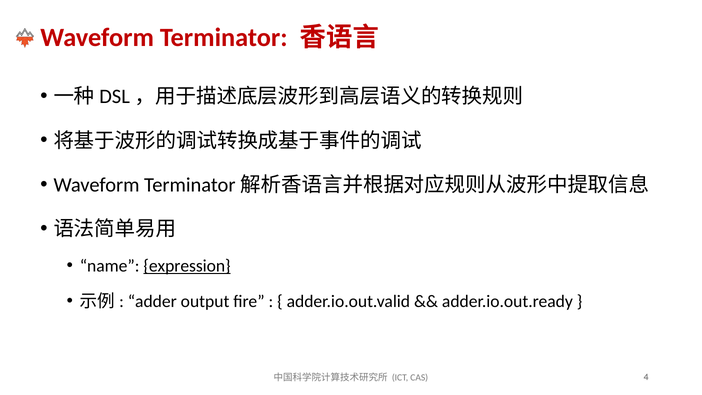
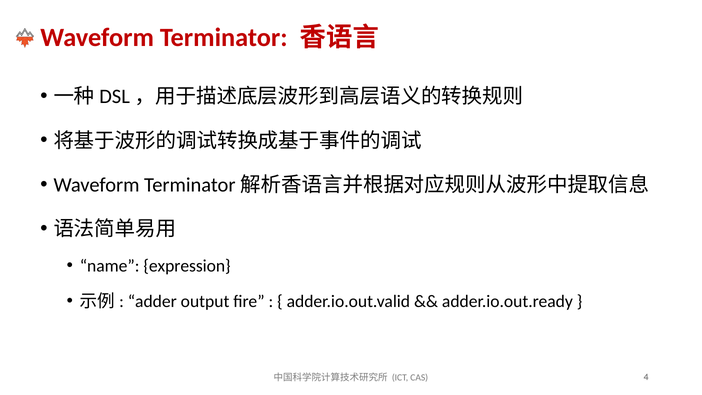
expression underline: present -> none (187, 266)
